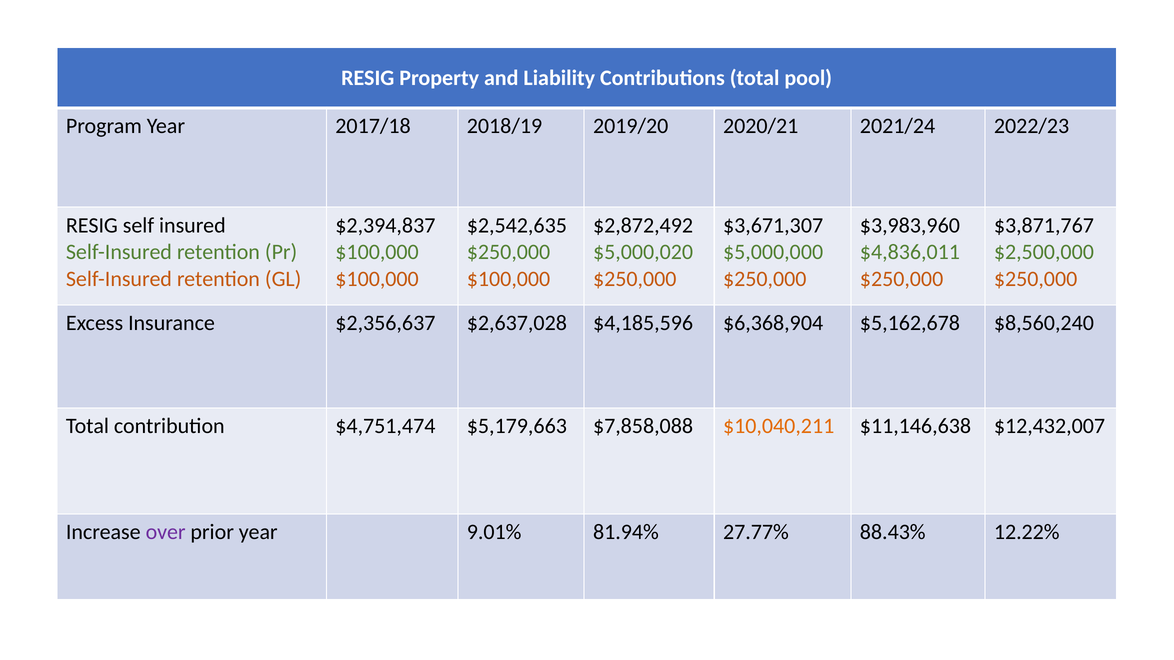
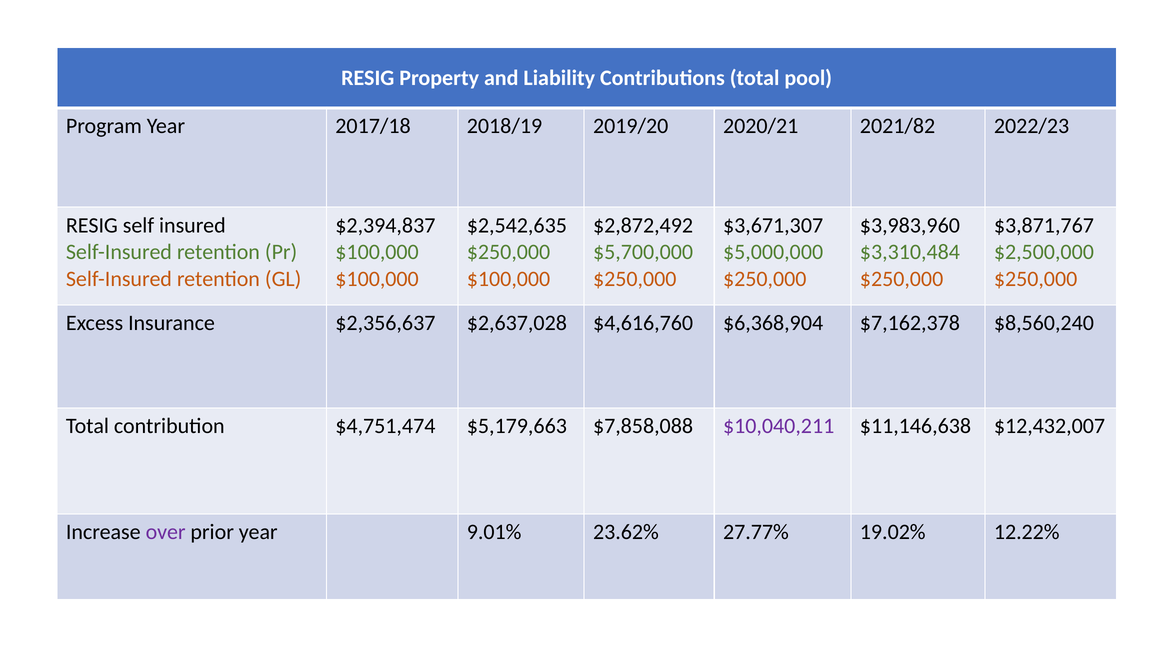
2021/24: 2021/24 -> 2021/82 (898, 126)
$5,000,020: $5,000,020 -> $5,700,000 (643, 252)
$4,836,011: $4,836,011 -> $3,310,484 (910, 252)
$4,185,596: $4,185,596 -> $4,616,760 (643, 323)
$5,162,678: $5,162,678 -> $7,162,378 (910, 323)
$10,040,211 colour: orange -> purple (779, 426)
81.94%: 81.94% -> 23.62% (626, 532)
88.43%: 88.43% -> 19.02% (893, 532)
